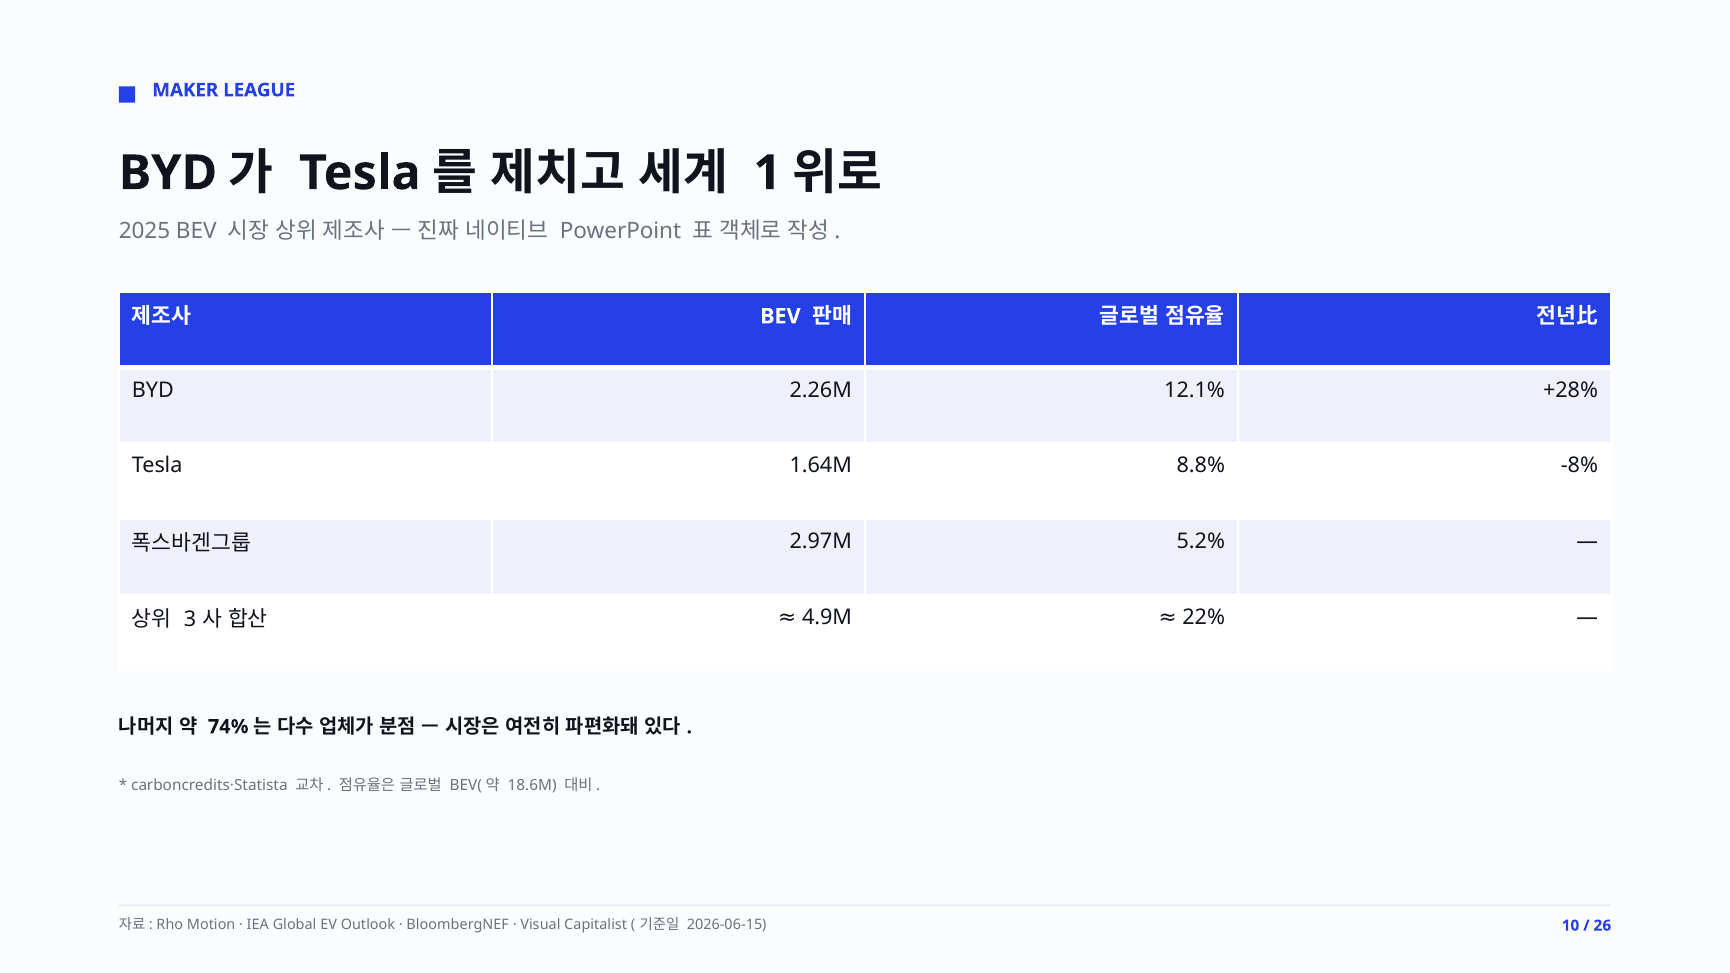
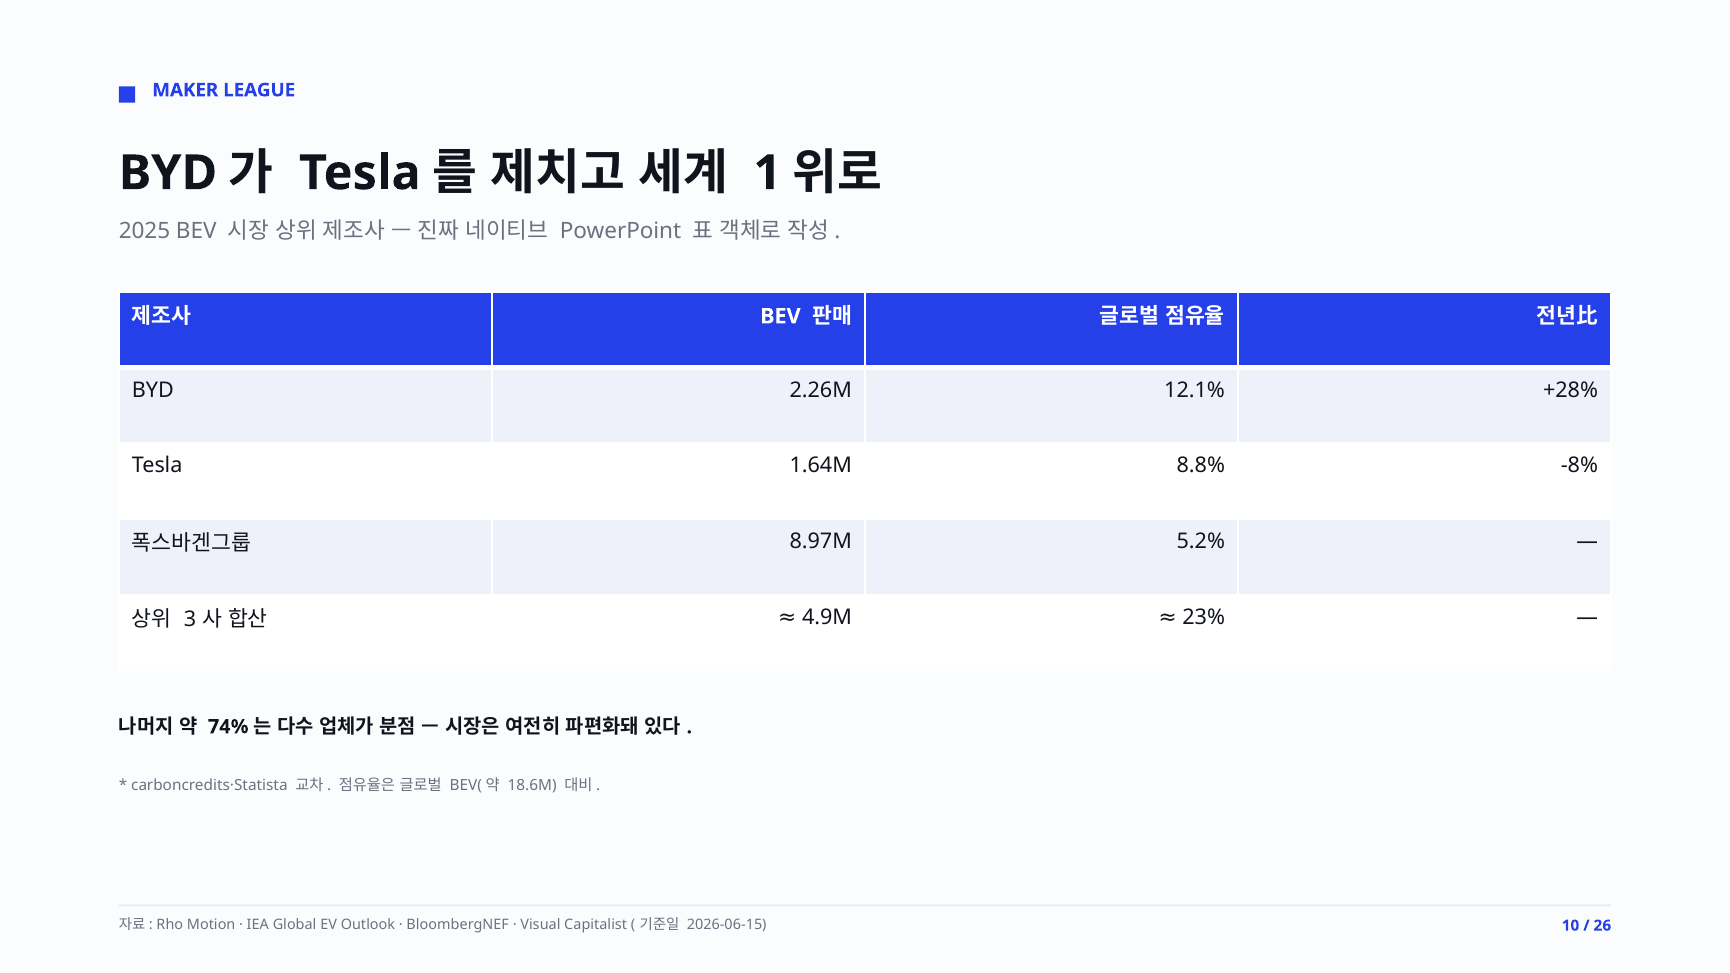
2.97M: 2.97M -> 8.97M (821, 541)
22%: 22% -> 23% (1204, 617)
